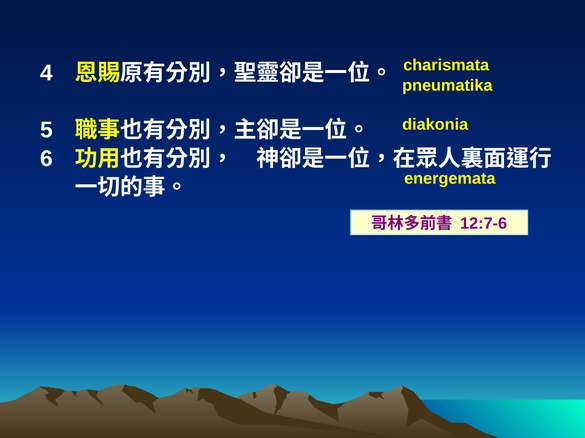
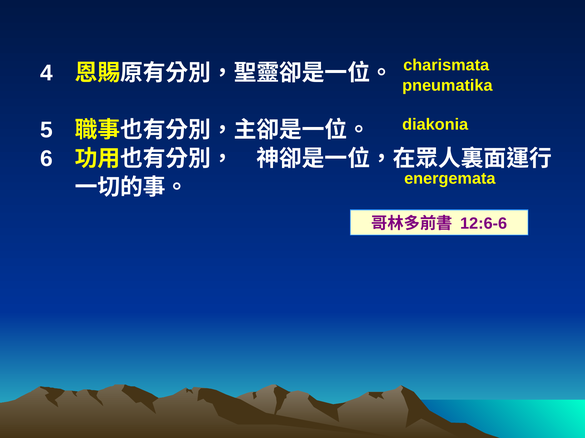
12:7-6: 12:7-6 -> 12:6-6 (484, 224)
